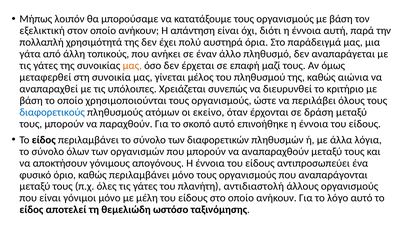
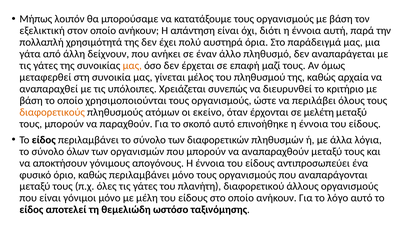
τοπικούς: τοπικούς -> δείχνουν (108, 54)
αιώνια: αιώνια -> αρχαία (353, 77)
διαφορετικούς colour: blue -> orange (52, 112)
δράση: δράση -> μελέτη (319, 112)
αντιδιαστολή: αντιδιαστολή -> διαφορετικού (254, 186)
